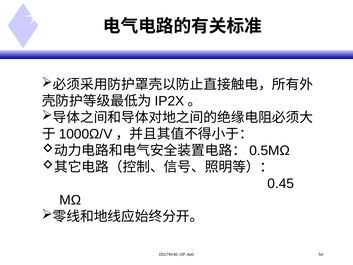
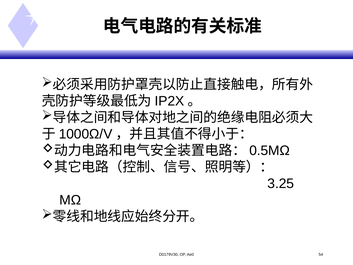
0.45: 0.45 -> 3.25 (281, 183)
